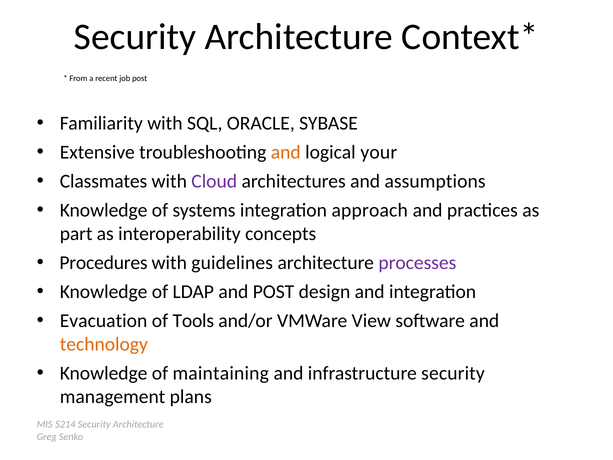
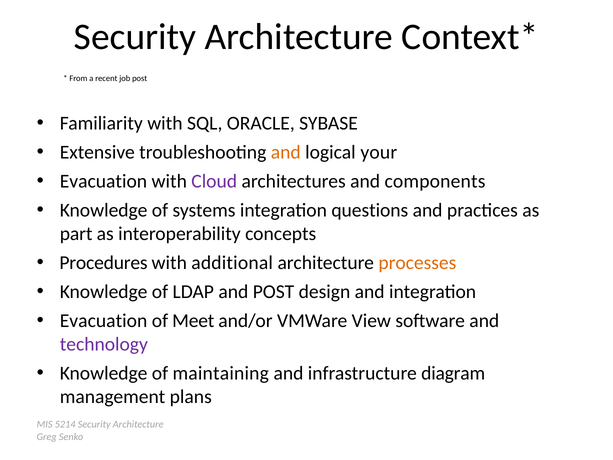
Classmates: Classmates -> Evacuation (103, 181)
assumptions: assumptions -> components (435, 181)
approach: approach -> questions (370, 210)
guidelines: guidelines -> additional (232, 263)
processes colour: purple -> orange (417, 263)
Tools: Tools -> Meet (193, 321)
technology colour: orange -> purple (104, 344)
infrastructure security: security -> diagram (453, 373)
